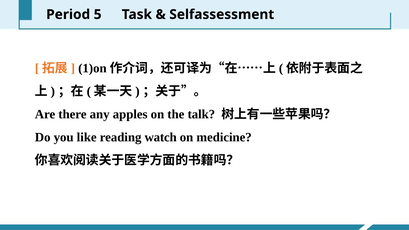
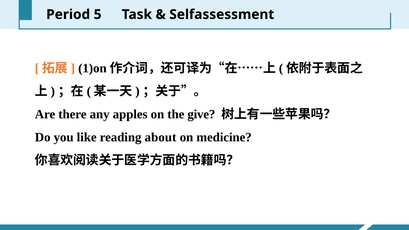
talk: talk -> give (201, 114)
watch: watch -> about (161, 137)
